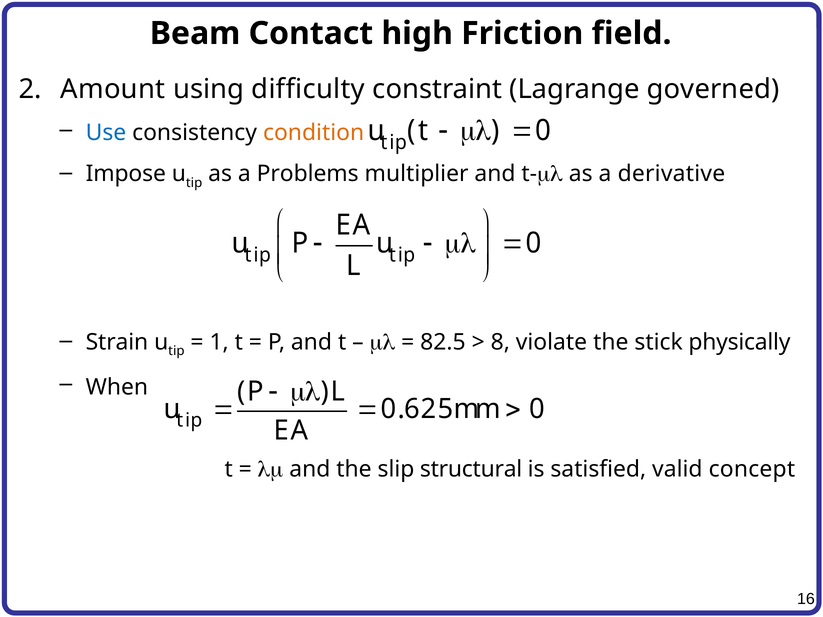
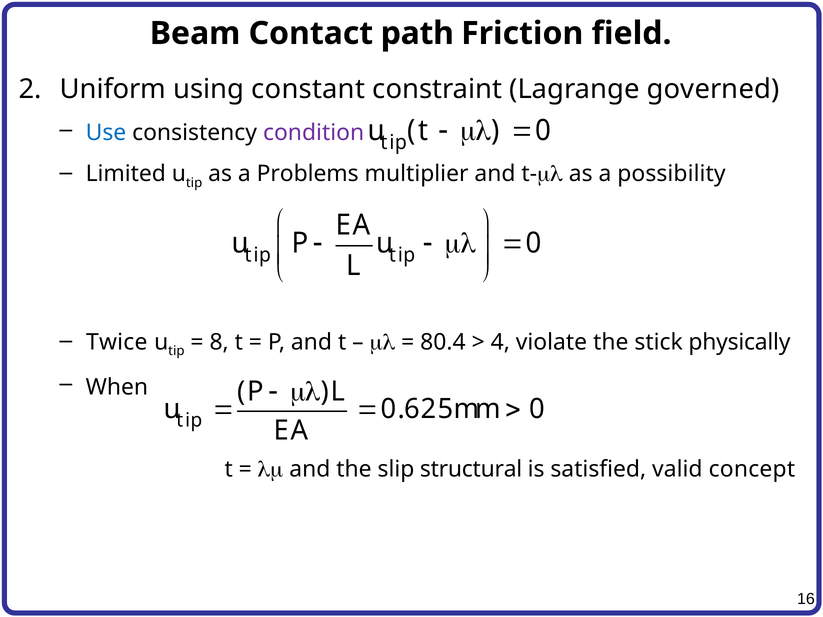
high: high -> path (417, 33)
Amount: Amount -> Uniform (113, 89)
difficulty: difficulty -> constant (308, 89)
condition colour: orange -> purple (314, 133)
Impose: Impose -> Limited (126, 174)
derivative: derivative -> possibility (671, 174)
Strain: Strain -> Twice (117, 342)
1: 1 -> 8 (219, 342)
82.5: 82.5 -> 80.4 (443, 342)
8: 8 -> 4 (500, 342)
